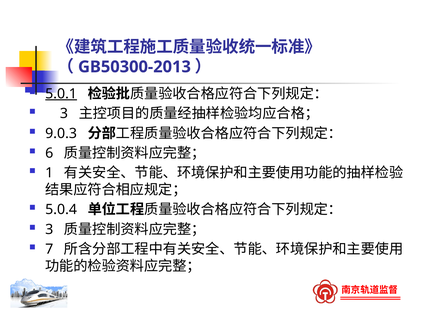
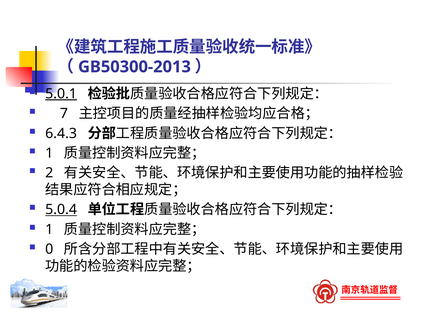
3: 3 -> 7 (64, 114)
9.0.3: 9.0.3 -> 6.4.3 (61, 133)
6: 6 -> 1 (49, 153)
1: 1 -> 2 (49, 173)
5.0.4 underline: none -> present (61, 210)
3: 3 -> 1 (49, 229)
7: 7 -> 0 (49, 249)
